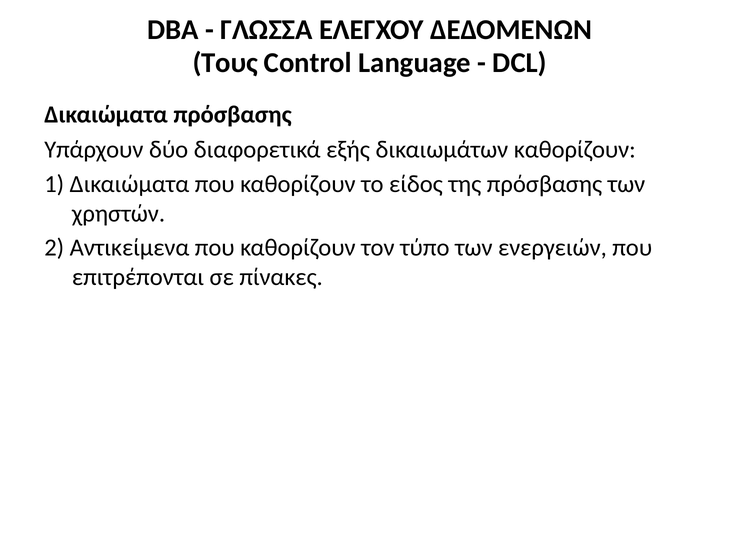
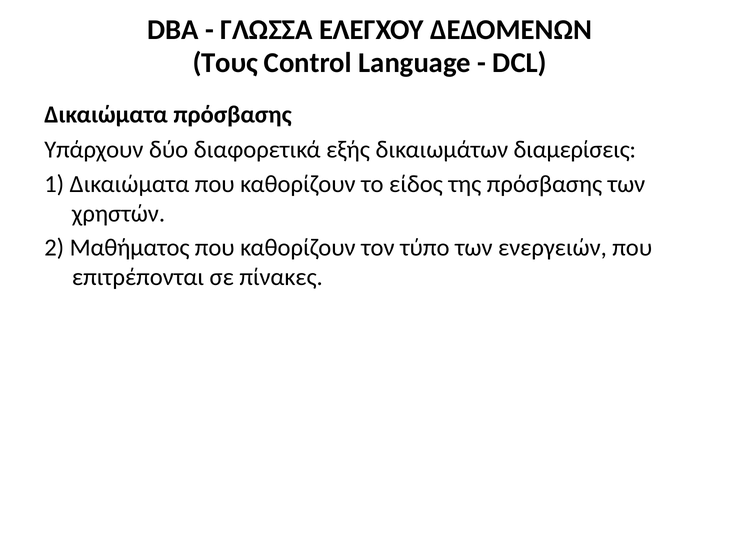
δικαιωμάτων καθορίζουν: καθορίζουν -> διαμερίσεις (575, 150)
Αντικείμενα: Αντικείμενα -> Μαθήματος (130, 248)
